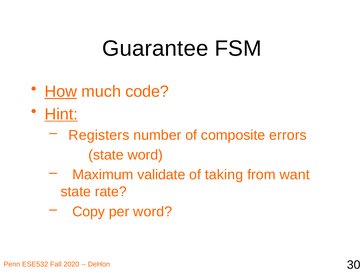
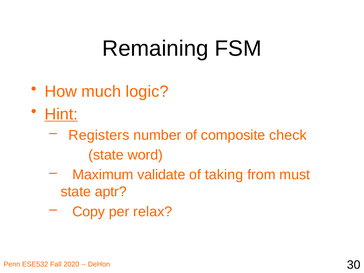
Guarantee: Guarantee -> Remaining (155, 49)
How underline: present -> none (61, 92)
code: code -> logic (147, 92)
errors: errors -> check (288, 135)
want: want -> must (295, 175)
rate: rate -> aptr (111, 192)
per word: word -> relax (153, 212)
